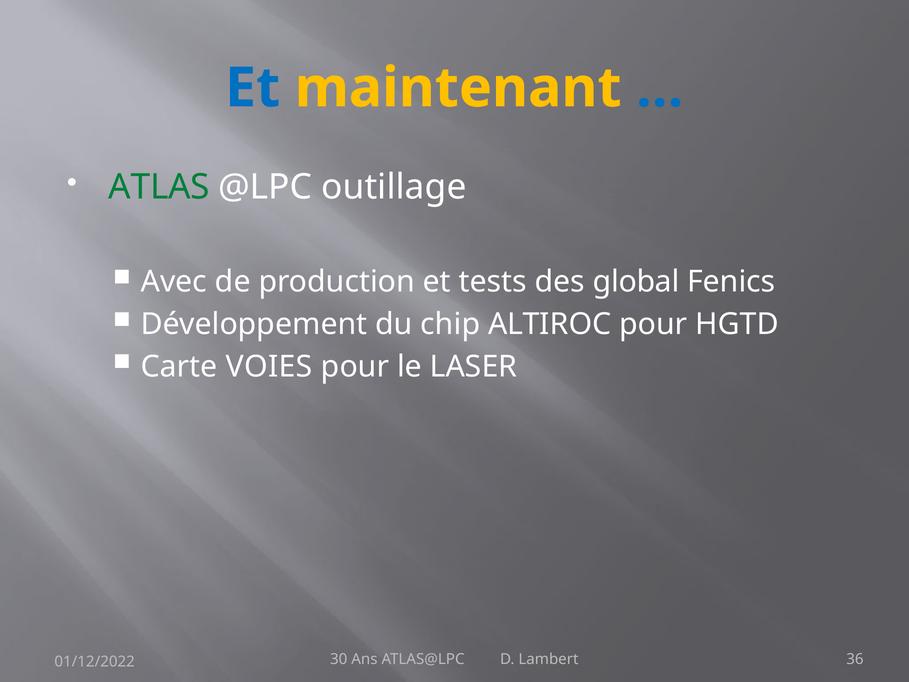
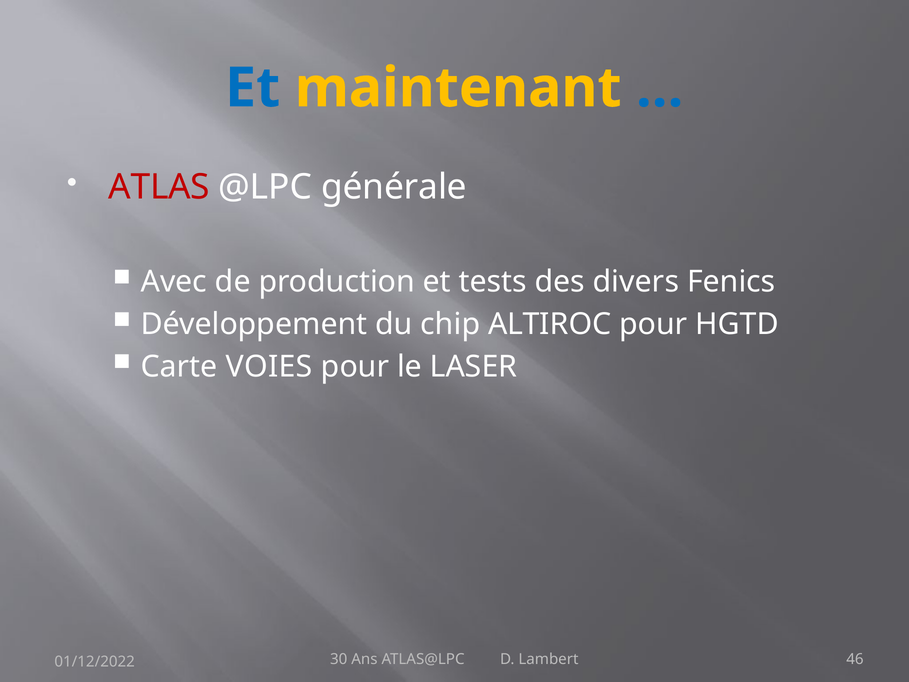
ATLAS colour: green -> red (159, 187)
outillage: outillage -> générale (394, 187)
global: global -> divers (636, 282)
36: 36 -> 46 (855, 659)
